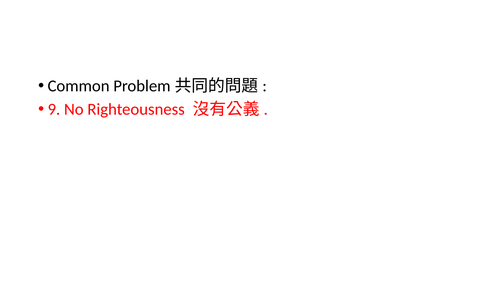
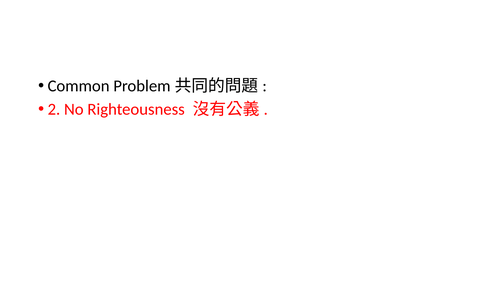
9: 9 -> 2 (54, 109)
